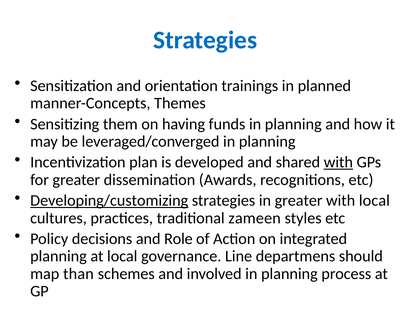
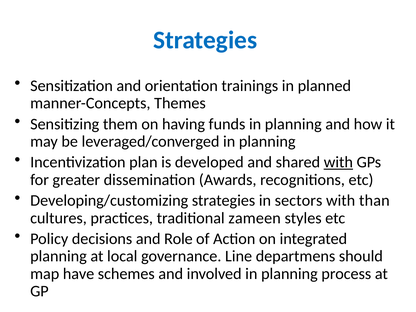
Developing/customizing underline: present -> none (109, 201)
in greater: greater -> sectors (299, 201)
with local: local -> than (374, 201)
than: than -> have (79, 274)
